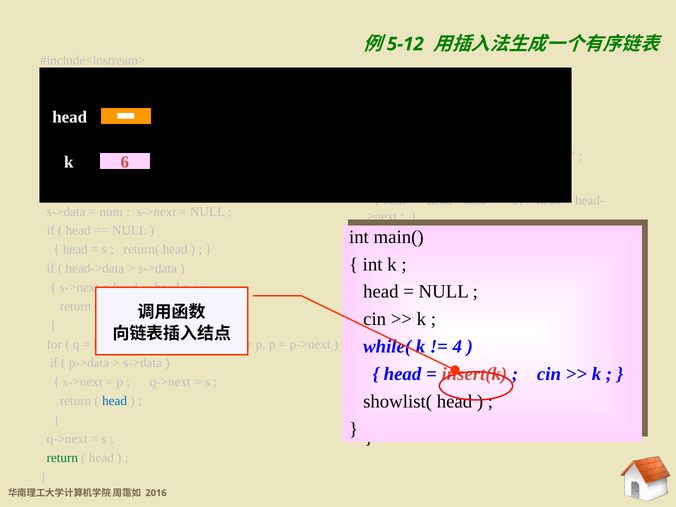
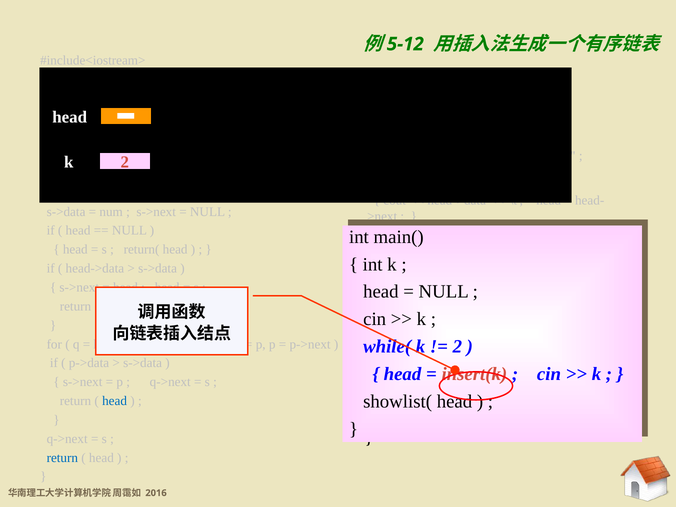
k 6: 6 -> 2 (125, 162)
4: 4 -> 2 (457, 347)
return colour: green -> blue (62, 458)
